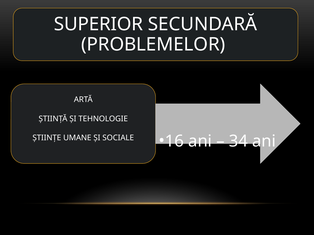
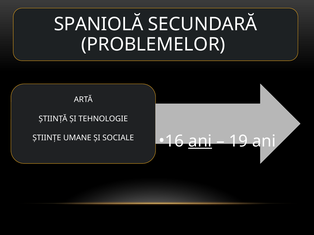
SUPERIOR: SUPERIOR -> SPANIOLĂ (99, 24)
ani underline: none -> present (200, 141)
34: 34 -> 19 (238, 141)
